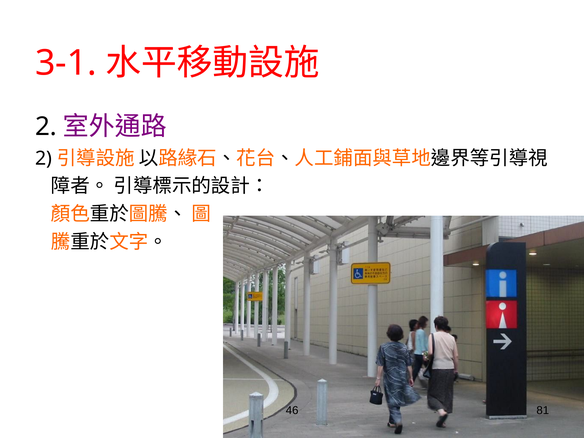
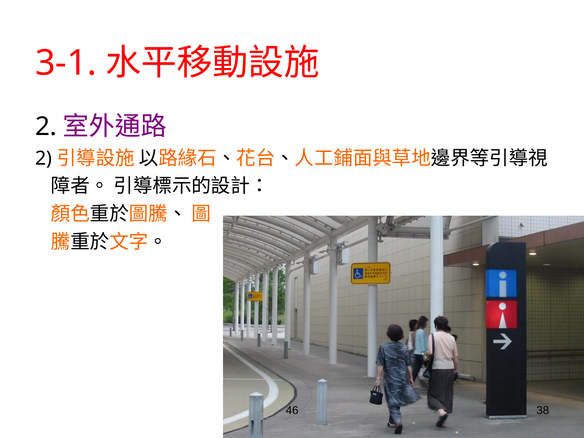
81: 81 -> 38 (543, 411)
